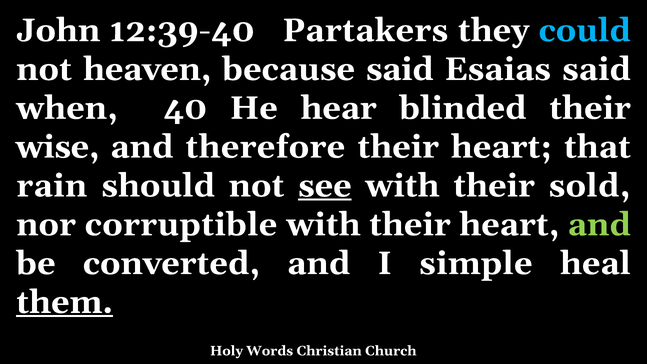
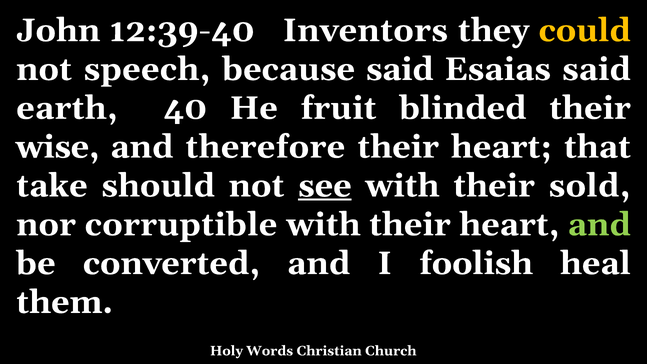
Partakers: Partakers -> Inventors (365, 30)
could colour: light blue -> yellow (585, 30)
heaven: heaven -> speech (147, 69)
when: when -> earth (67, 108)
hear: hear -> fruit (339, 108)
rain: rain -> take (52, 186)
simple: simple -> foolish (476, 263)
them underline: present -> none (65, 302)
